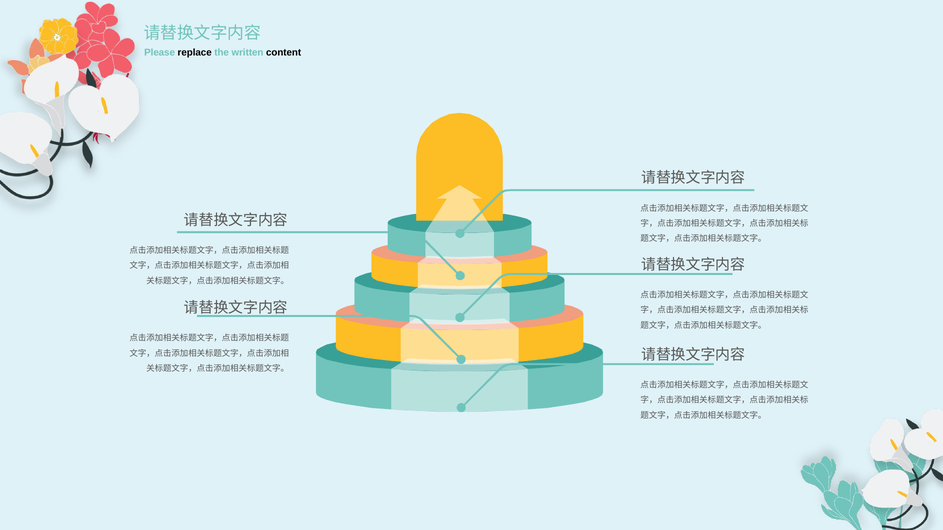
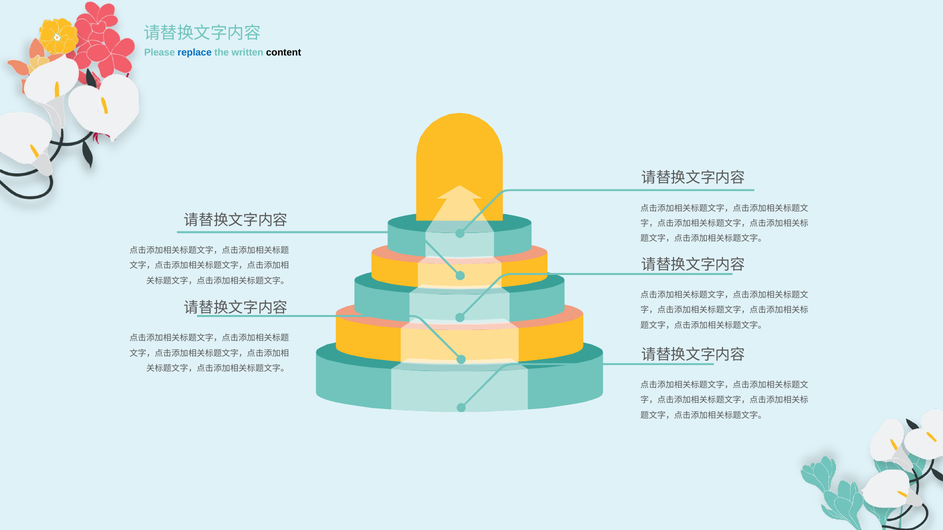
replace colour: black -> blue (195, 52)
